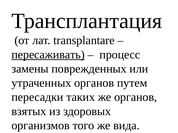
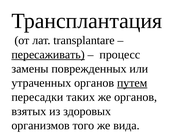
путем underline: none -> present (132, 83)
